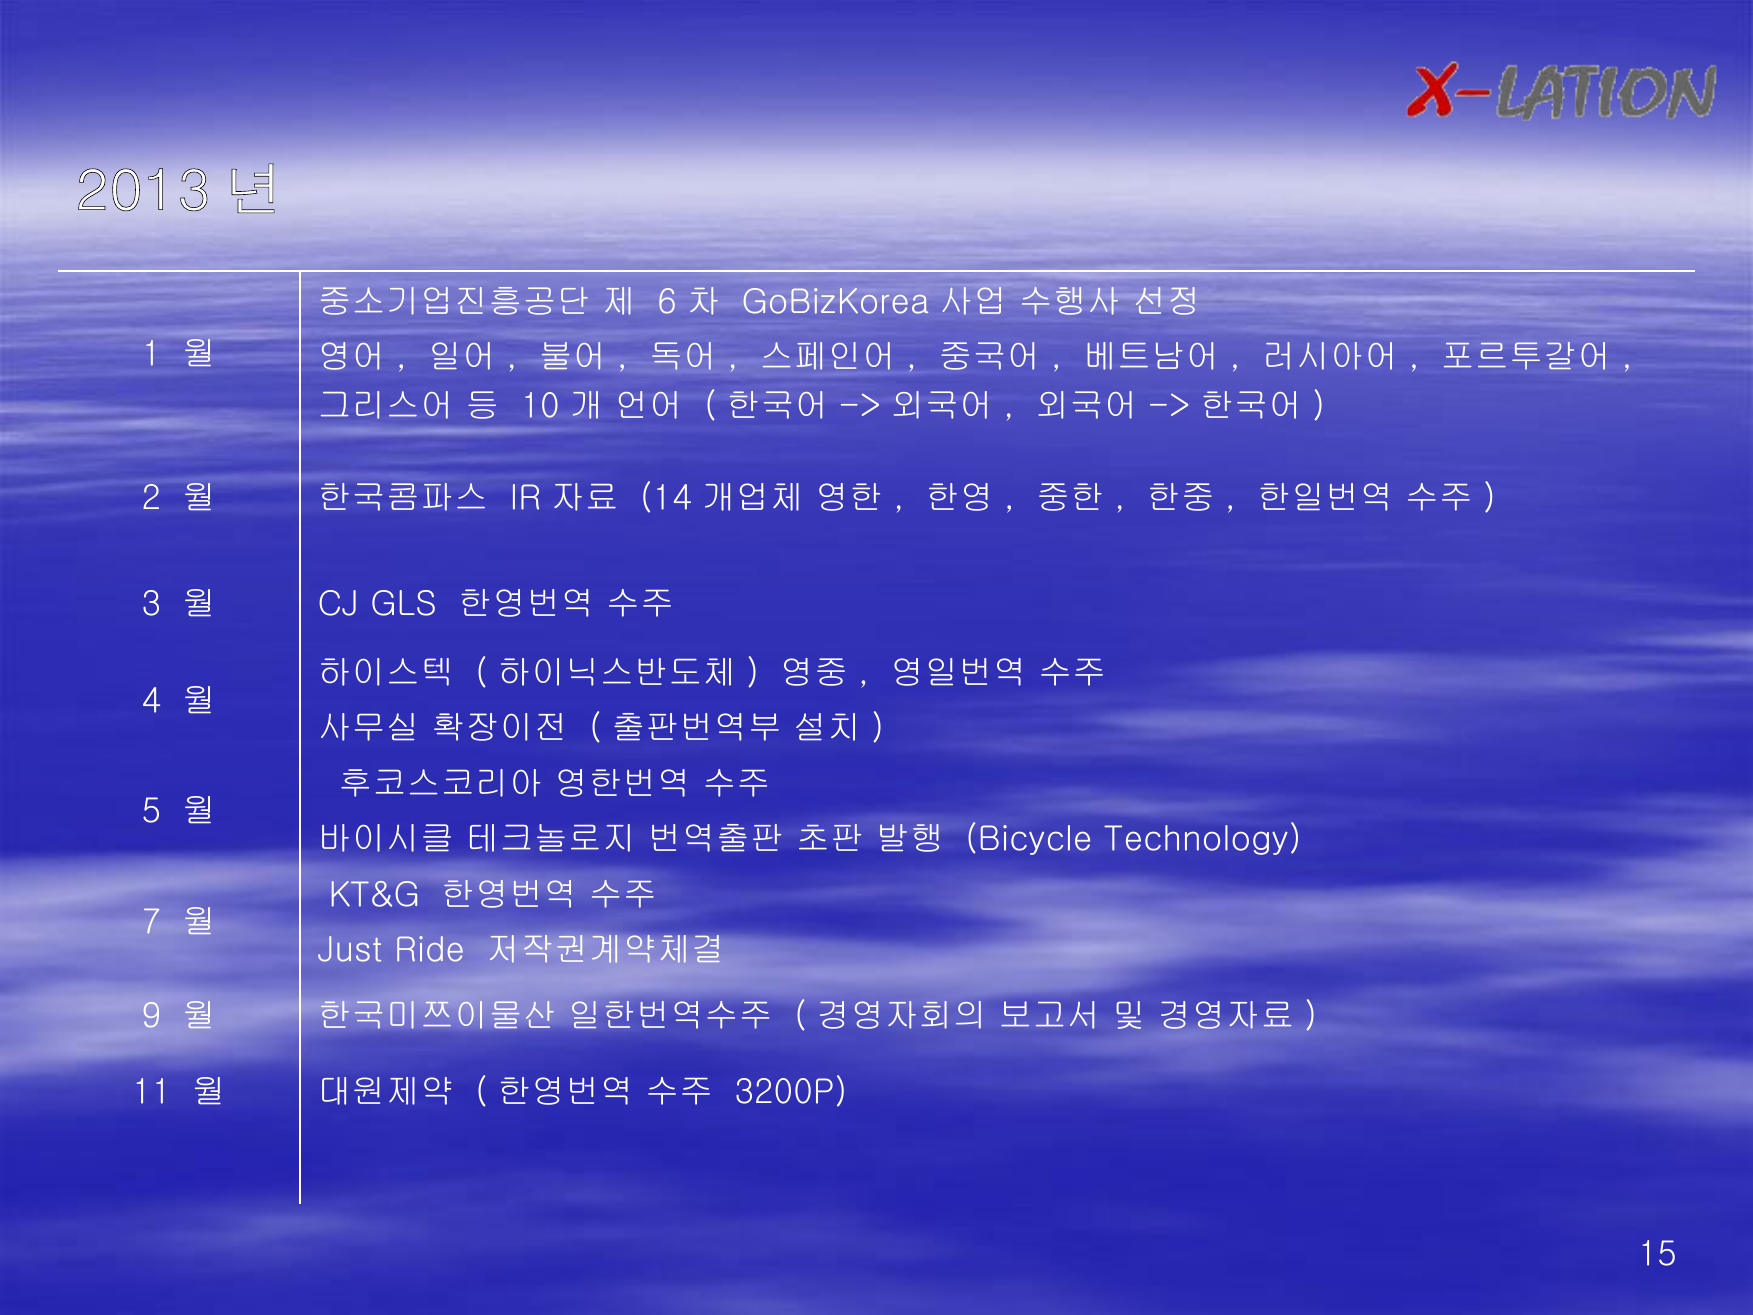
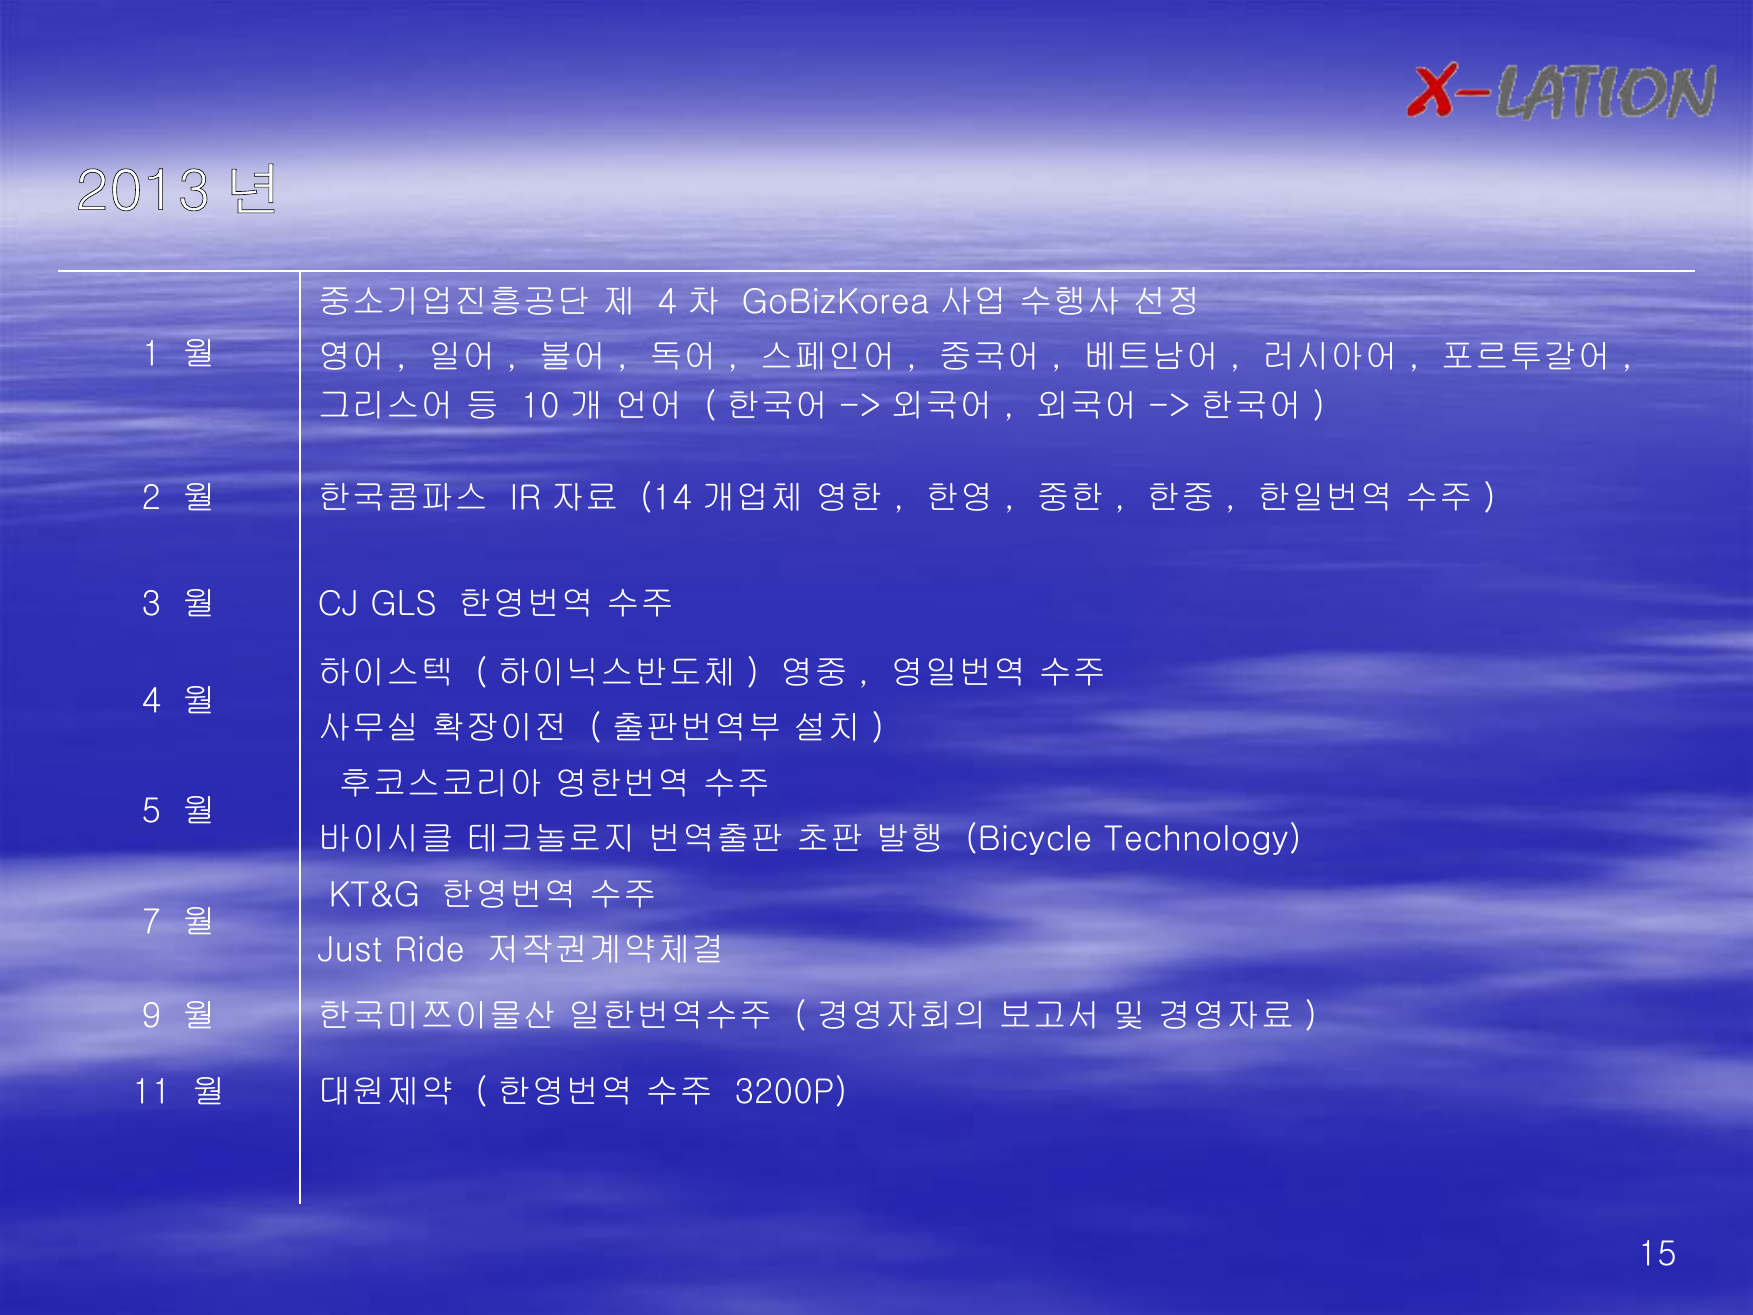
6: 6 -> 4 (667, 302)
